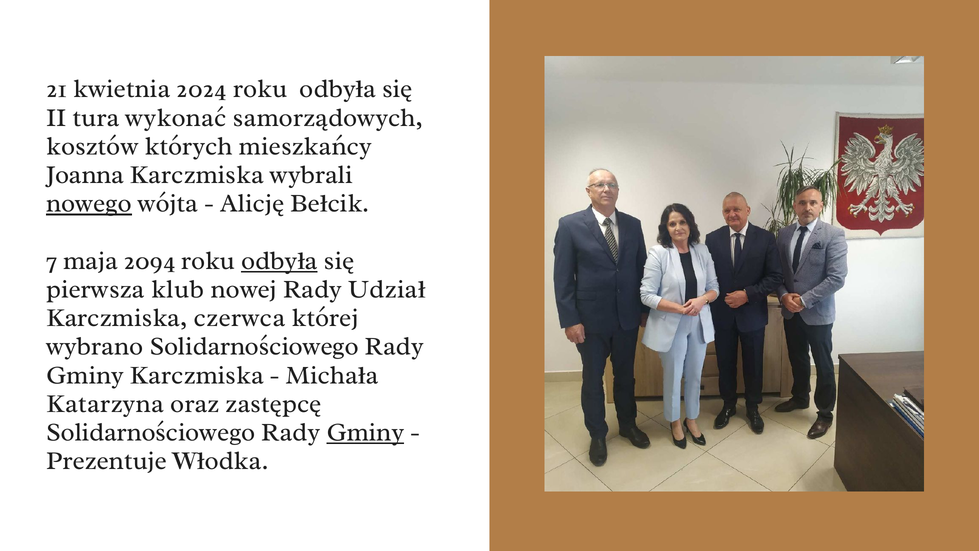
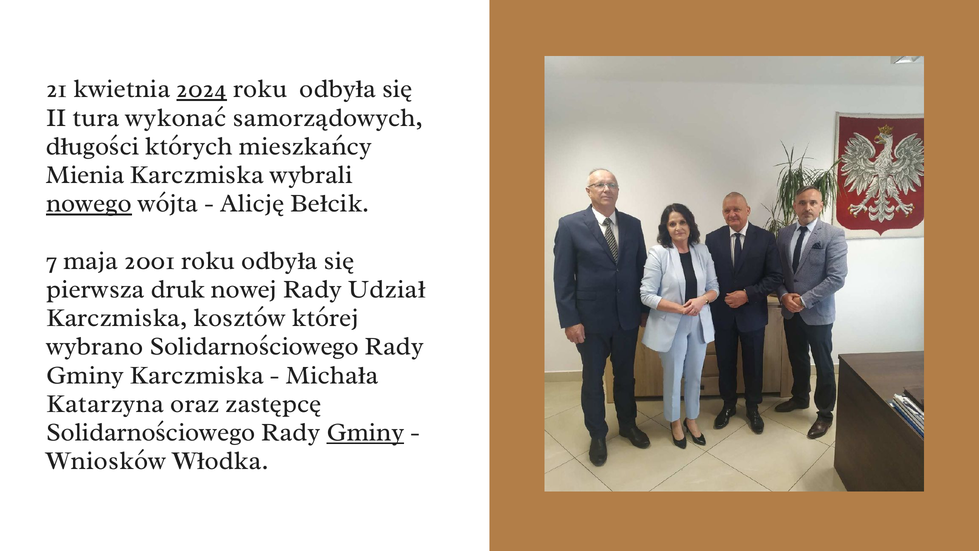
2024 underline: none -> present (202, 89)
kosztów: kosztów -> długości (93, 146)
Joanna: Joanna -> Mienia (85, 175)
2094: 2094 -> 2001 (150, 260)
odbyła underline: present -> none (279, 260)
klub: klub -> druk (178, 289)
czerwca: czerwca -> kosztów (240, 318)
Prezentuje: Prezentuje -> Wniosków (106, 461)
